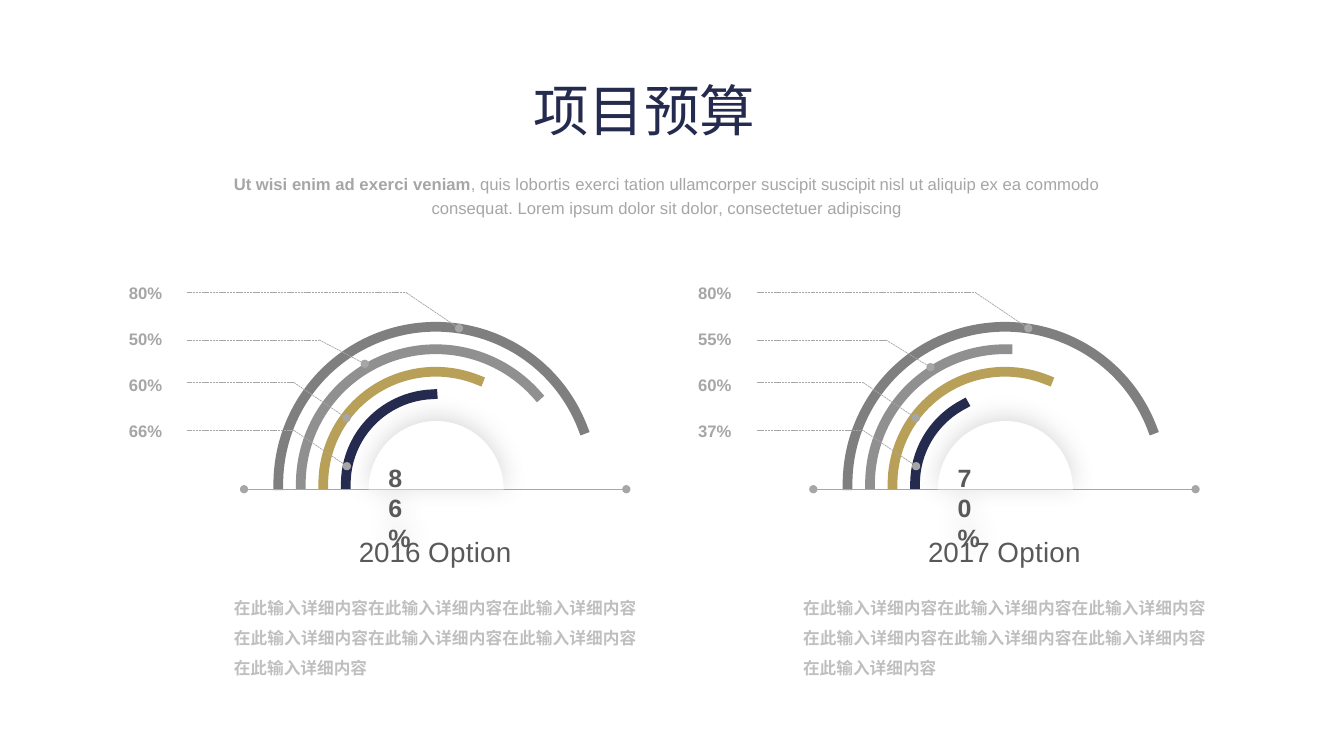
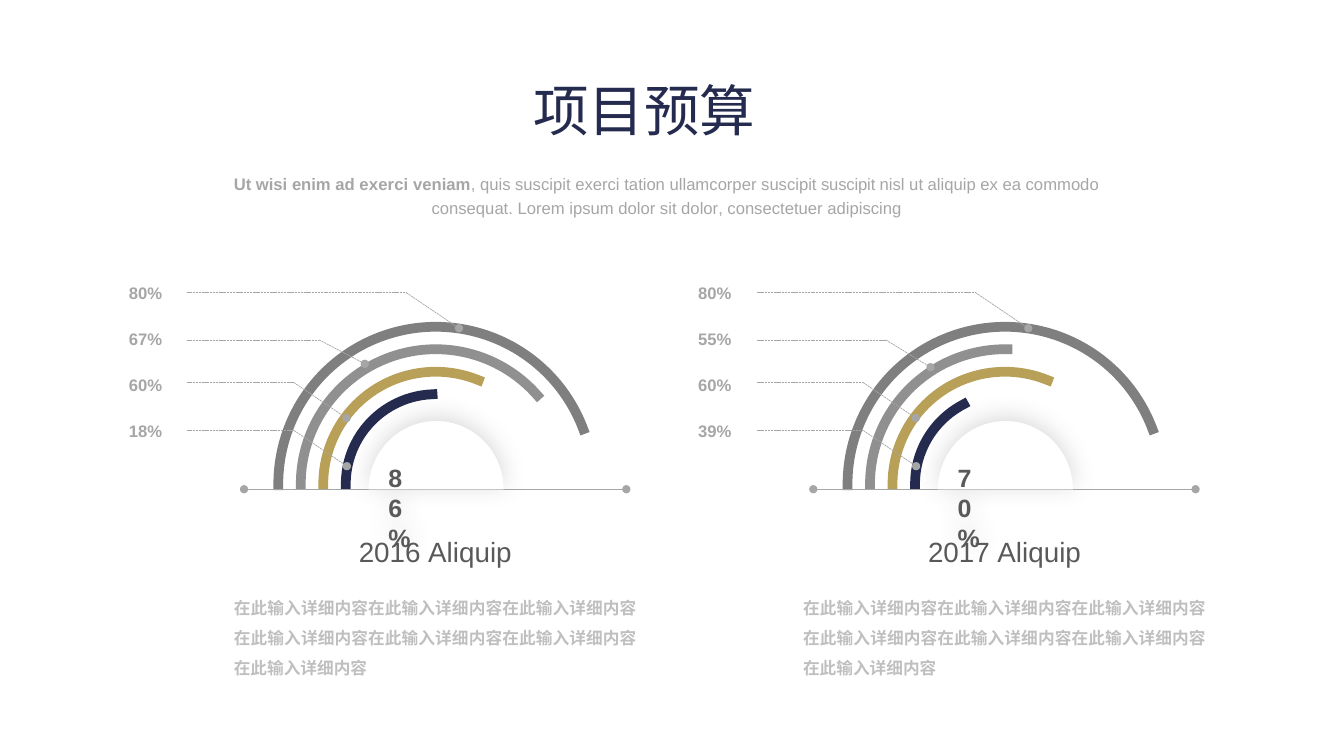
quis lobortis: lobortis -> suscipit (543, 185)
50%: 50% -> 67% (146, 340)
66%: 66% -> 18% (146, 432)
37%: 37% -> 39% (715, 432)
Option: Option -> Aliquip (470, 553)
Option: Option -> Aliquip (1039, 553)
